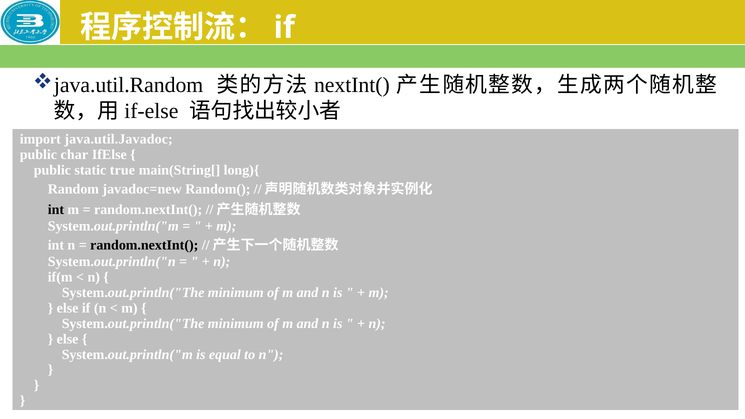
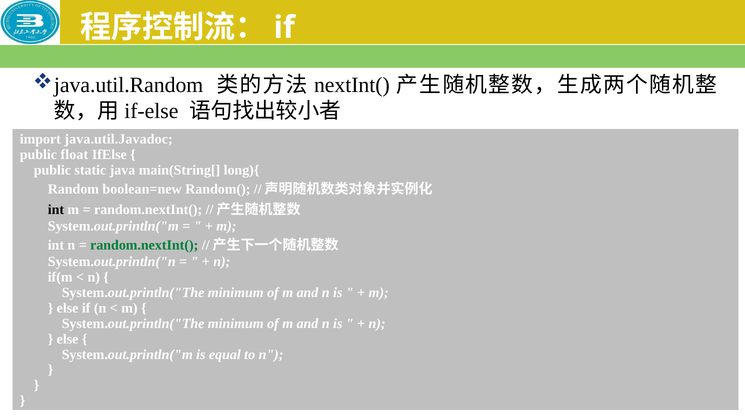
char: char -> float (74, 155)
true: true -> java (123, 170)
javadoc=new: javadoc=new -> boolean=new (142, 189)
random.nextInt( colour: black -> green (144, 245)
